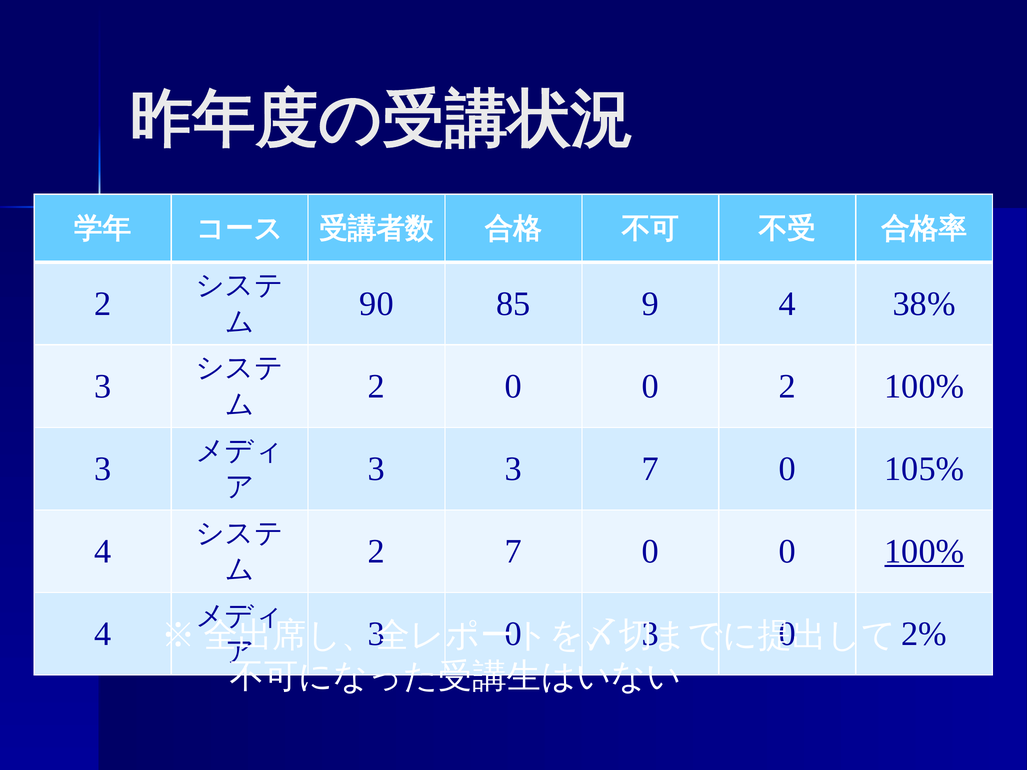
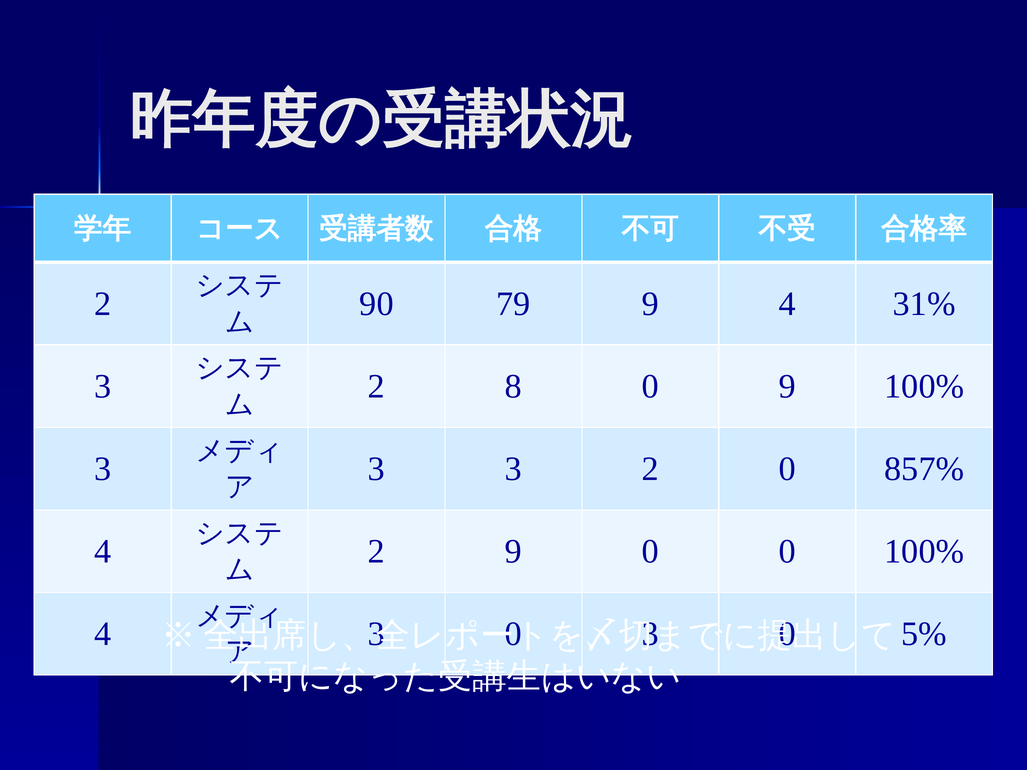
85: 85 -> 79 (513, 304)
38%: 38% -> 31% (924, 304)
2 0: 0 -> 8 (513, 386)
0 2: 2 -> 9 (787, 386)
3 7: 7 -> 2 (650, 469)
105%: 105% -> 857% (924, 469)
2 7: 7 -> 9 (513, 552)
100% underline: present -> none (924, 552)
2%: 2% -> 5% (924, 634)
